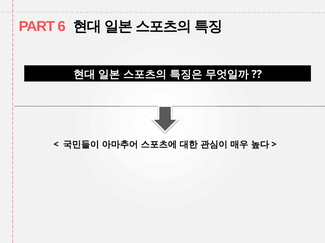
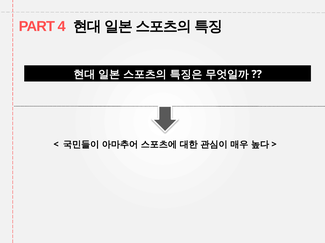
6: 6 -> 4 (62, 26)
